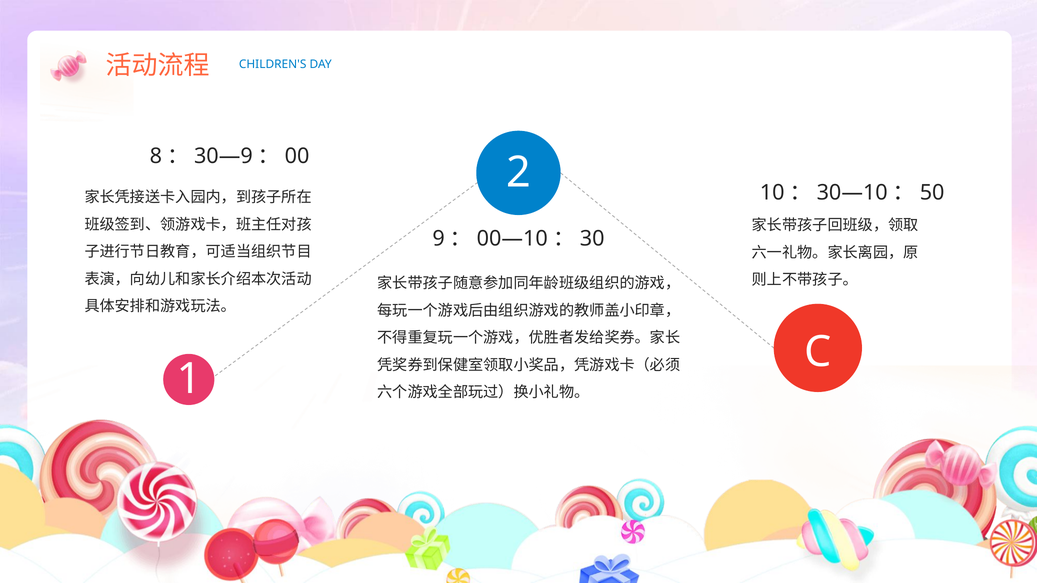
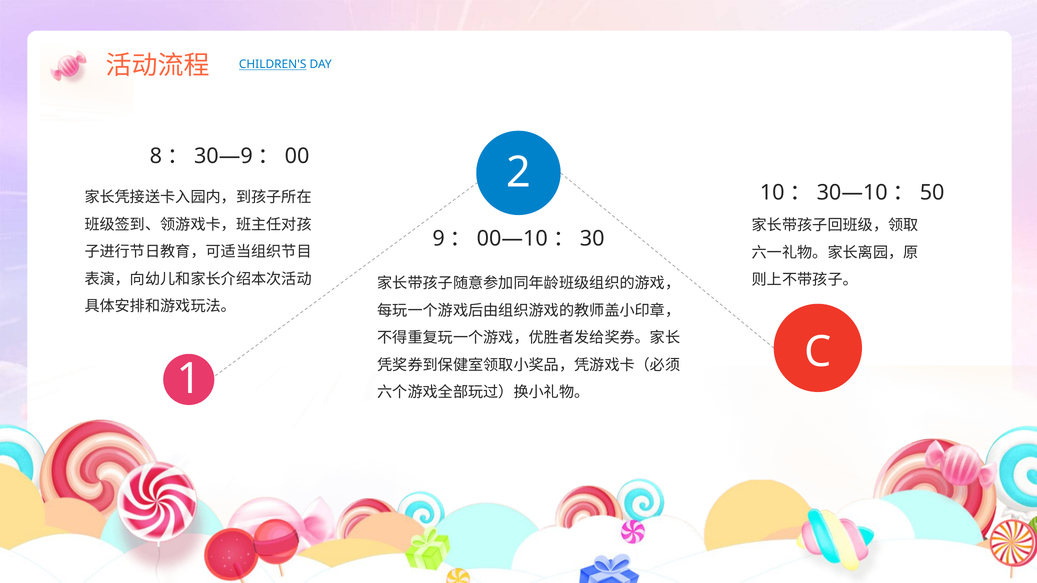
CHILDREN'S underline: none -> present (273, 65)
